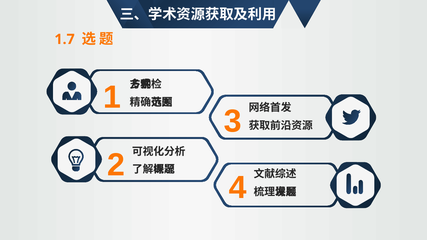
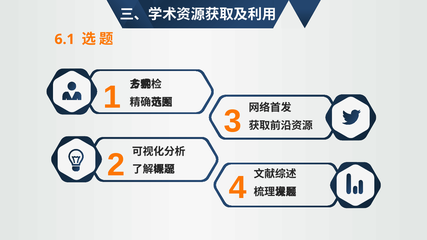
1.7: 1.7 -> 6.1 (65, 39)
